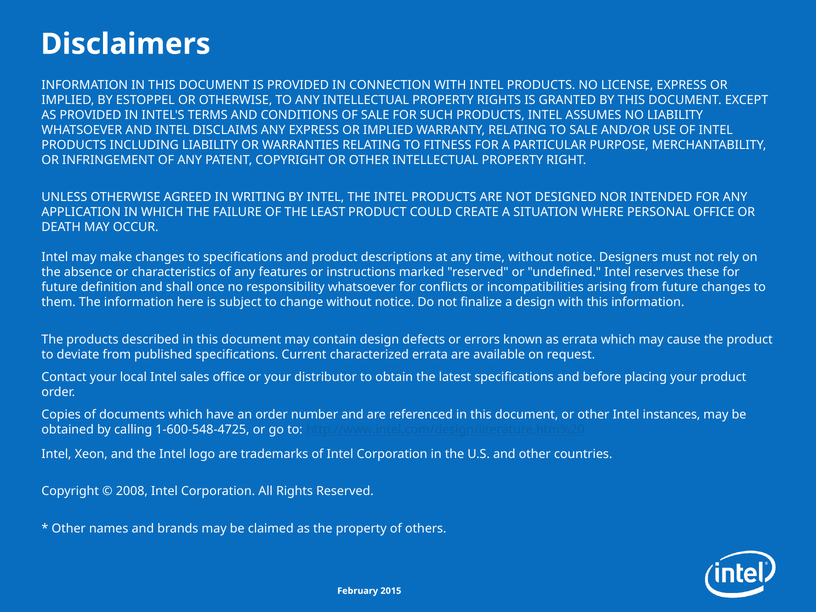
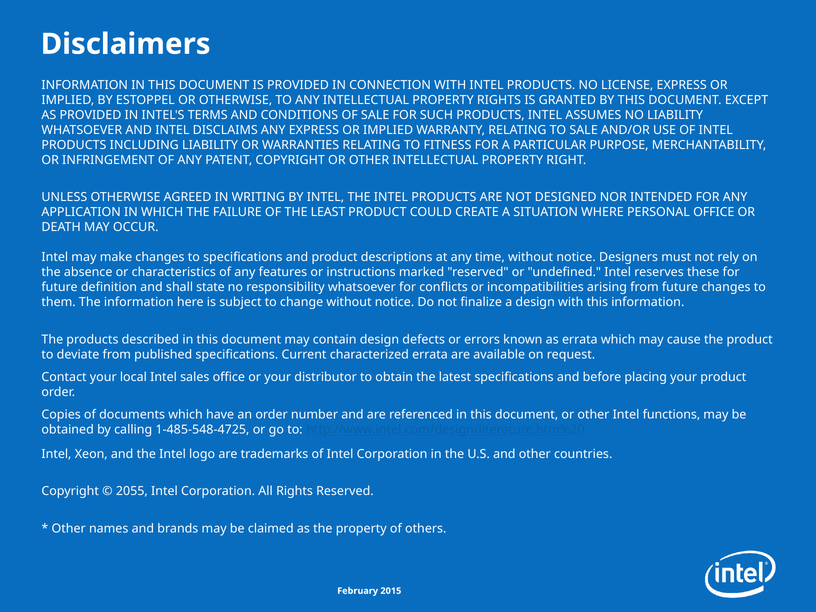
once: once -> state (210, 287)
instances: instances -> functions (671, 414)
1-600-548-4725: 1-600-548-4725 -> 1-485-548-4725 (202, 429)
2008: 2008 -> 2055 (132, 491)
